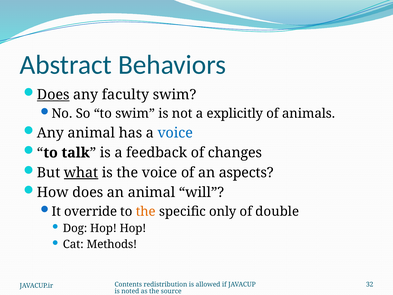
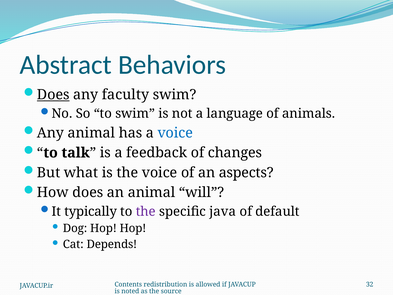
explicitly: explicitly -> language (235, 114)
what underline: present -> none (81, 173)
override: override -> typically (91, 211)
the colour: orange -> purple (146, 211)
only: only -> java (223, 211)
double: double -> default (277, 211)
Methods: Methods -> Depends (112, 244)
